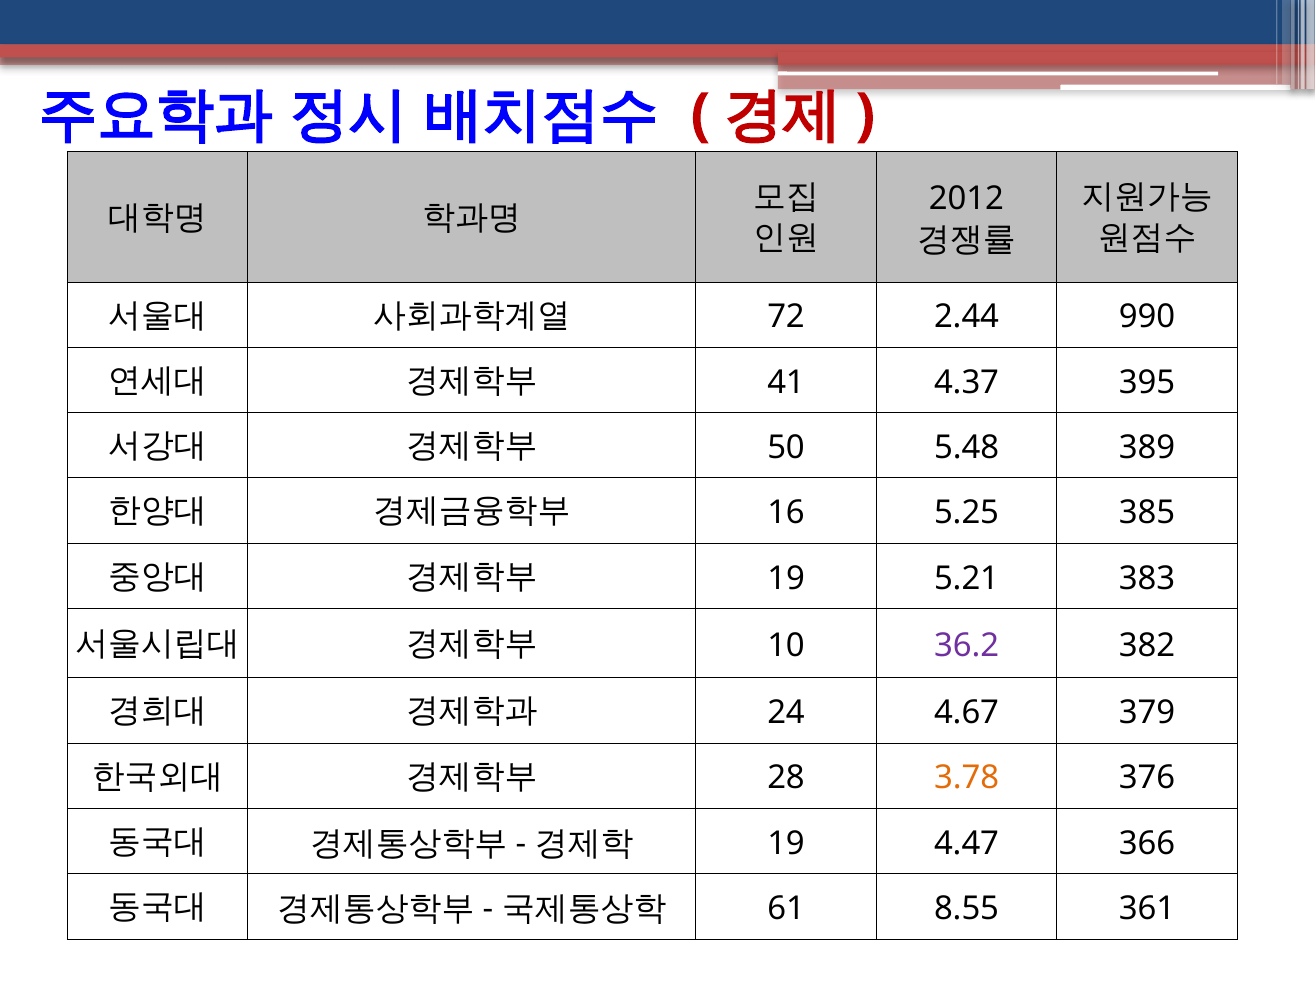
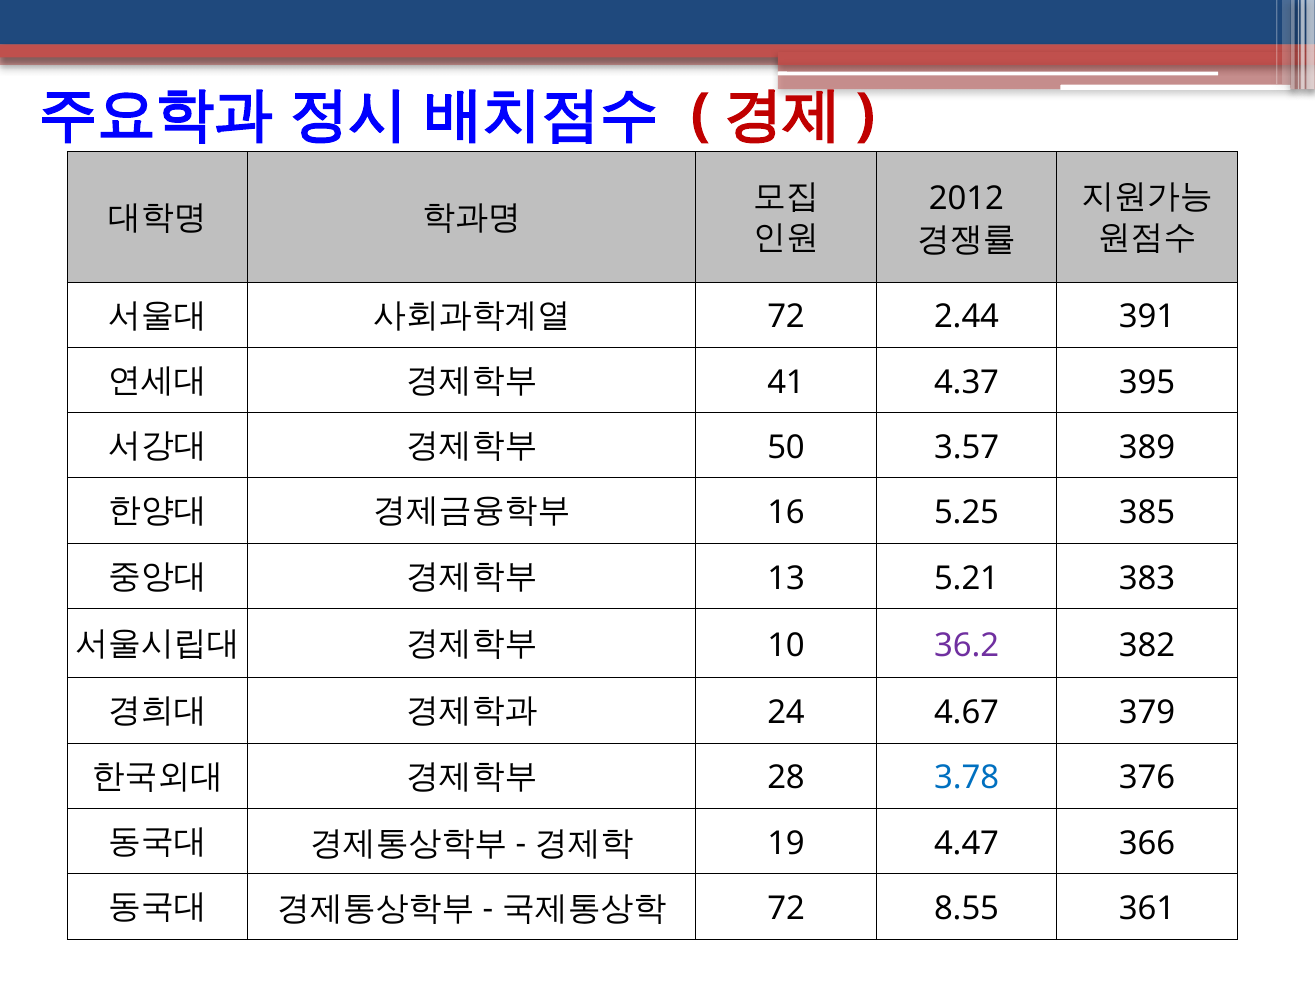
990: 990 -> 391 (1147, 317)
5.48: 5.48 -> 3.57 (967, 447)
19: 19 -> 13 (786, 578)
3.78 colour: orange -> blue (967, 778)
61: 61 -> 72 (786, 908)
